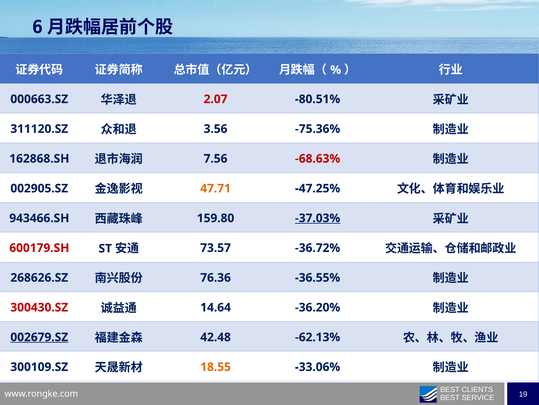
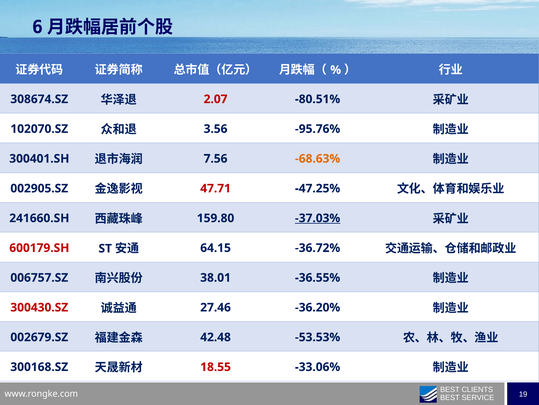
000663.SZ: 000663.SZ -> 308674.SZ (39, 99)
311120.SZ: 311120.SZ -> 102070.SZ (39, 129)
-75.36%: -75.36% -> -95.76% (318, 129)
162868.SH: 162868.SH -> 300401.SH (39, 158)
-68.63% colour: red -> orange (318, 158)
47.71 colour: orange -> red (216, 188)
943466.SH: 943466.SH -> 241660.SH (39, 218)
73.57: 73.57 -> 64.15 (216, 248)
268626.SZ: 268626.SZ -> 006757.SZ (39, 277)
76.36: 76.36 -> 38.01 (216, 277)
14.64: 14.64 -> 27.46 (216, 307)
002679.SZ underline: present -> none (39, 337)
-62.13%: -62.13% -> -53.53% (318, 337)
300109.SZ: 300109.SZ -> 300168.SZ (39, 366)
18.55 colour: orange -> red (216, 366)
